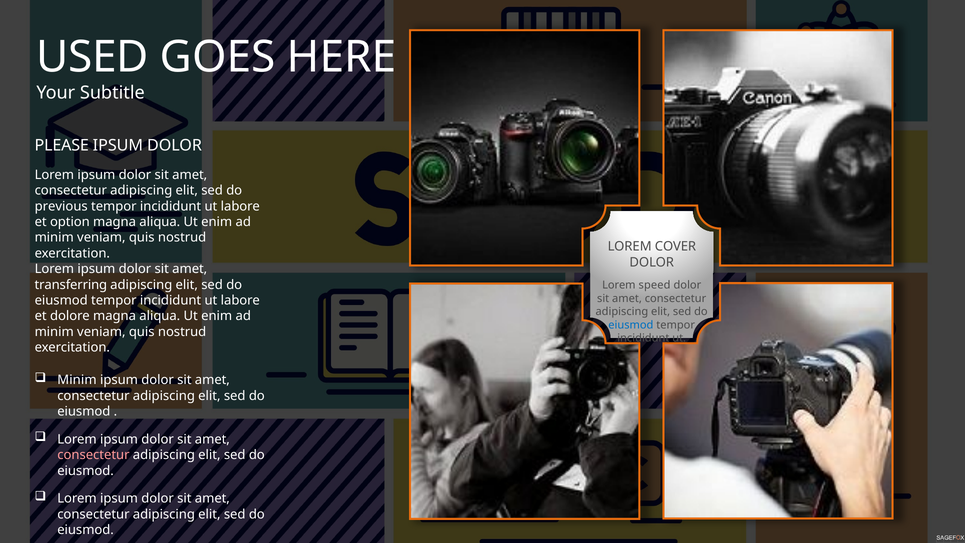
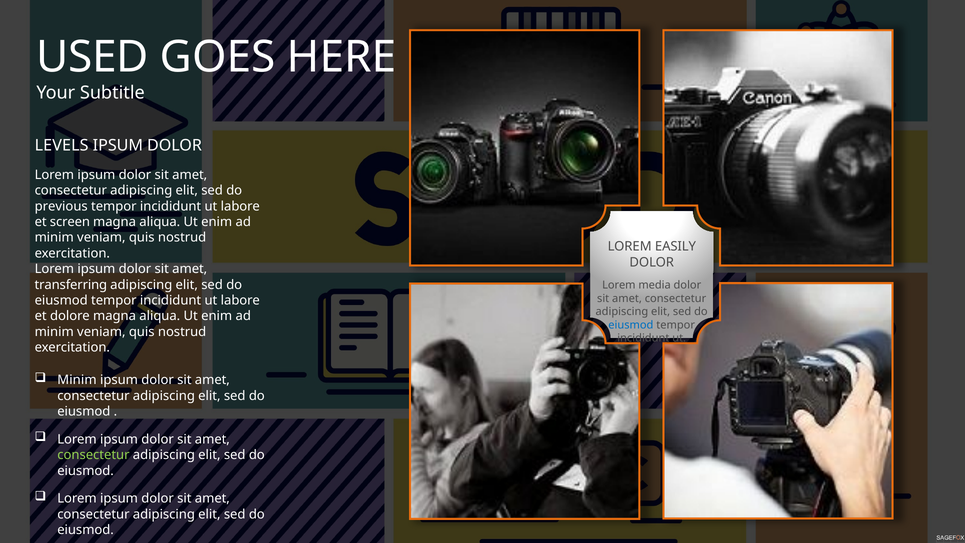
PLEASE: PLEASE -> LEVELS (62, 145)
option: option -> screen (70, 222)
COVER: COVER -> EASILY (675, 247)
speed: speed -> media (655, 285)
consectetur colour: pink -> light green (93, 455)
